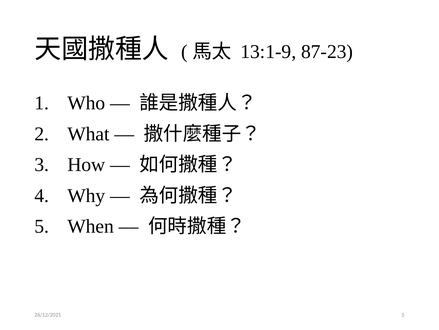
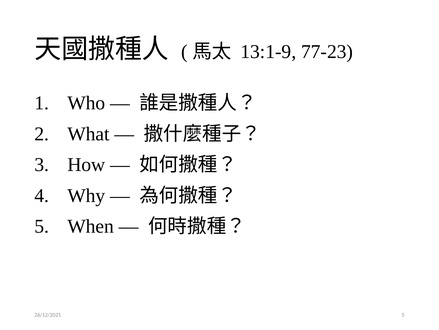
87-23: 87-23 -> 77-23 (327, 52)
